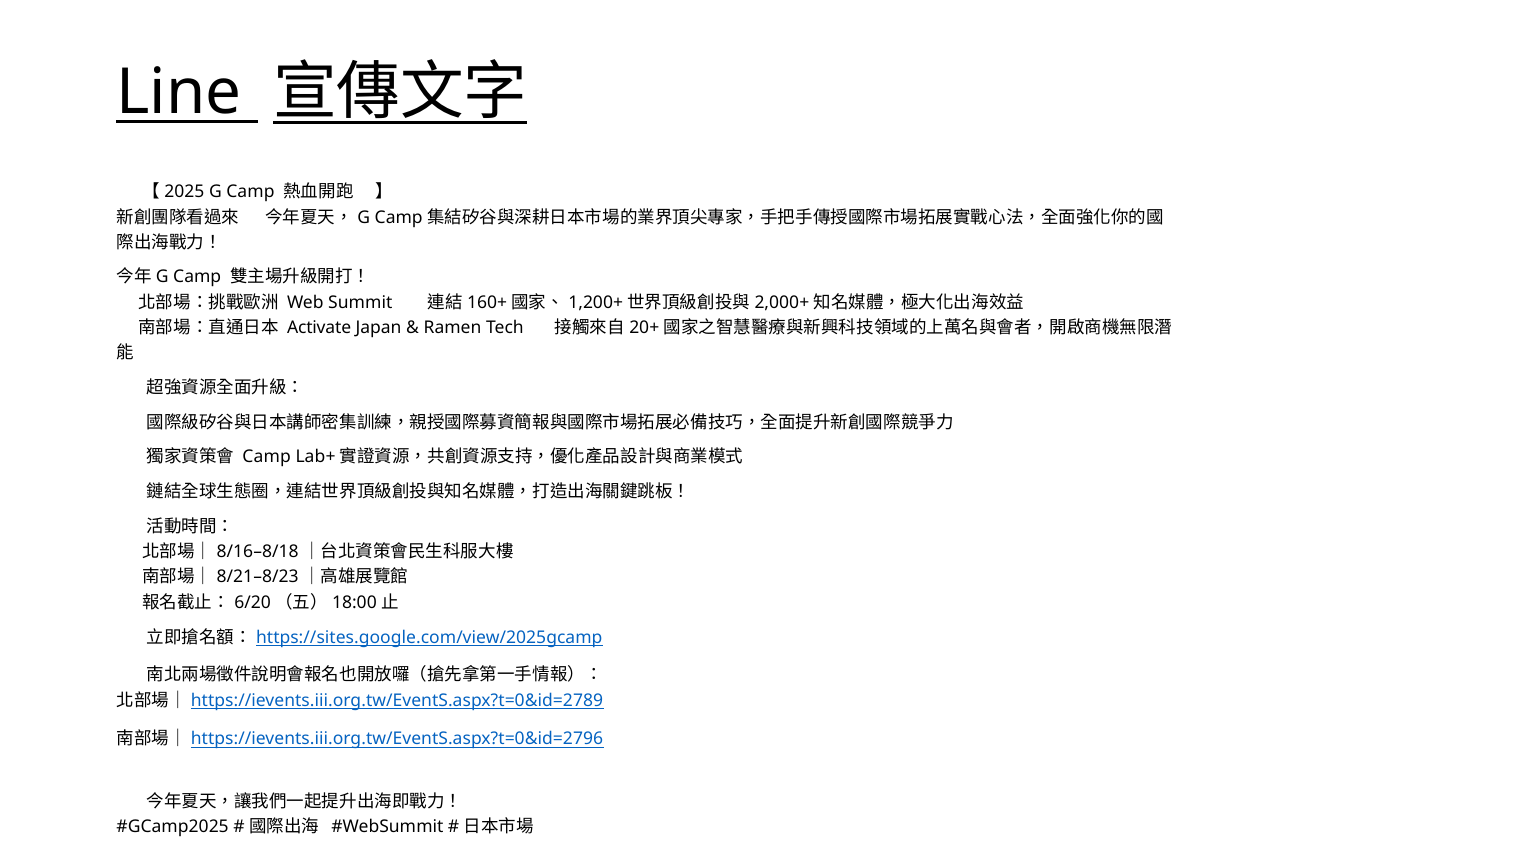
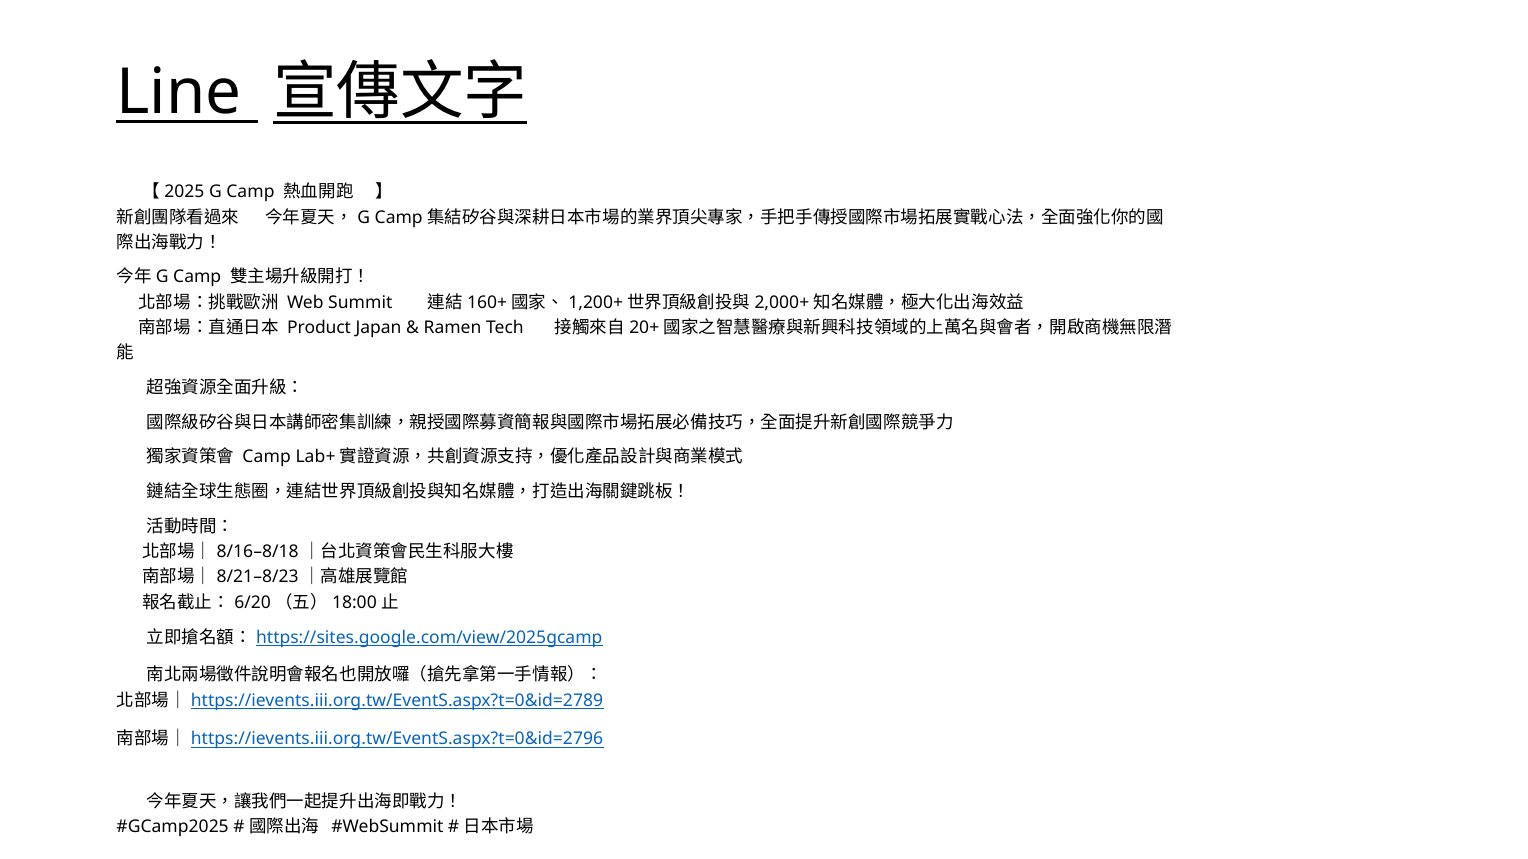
Activate: Activate -> Product (319, 328)
